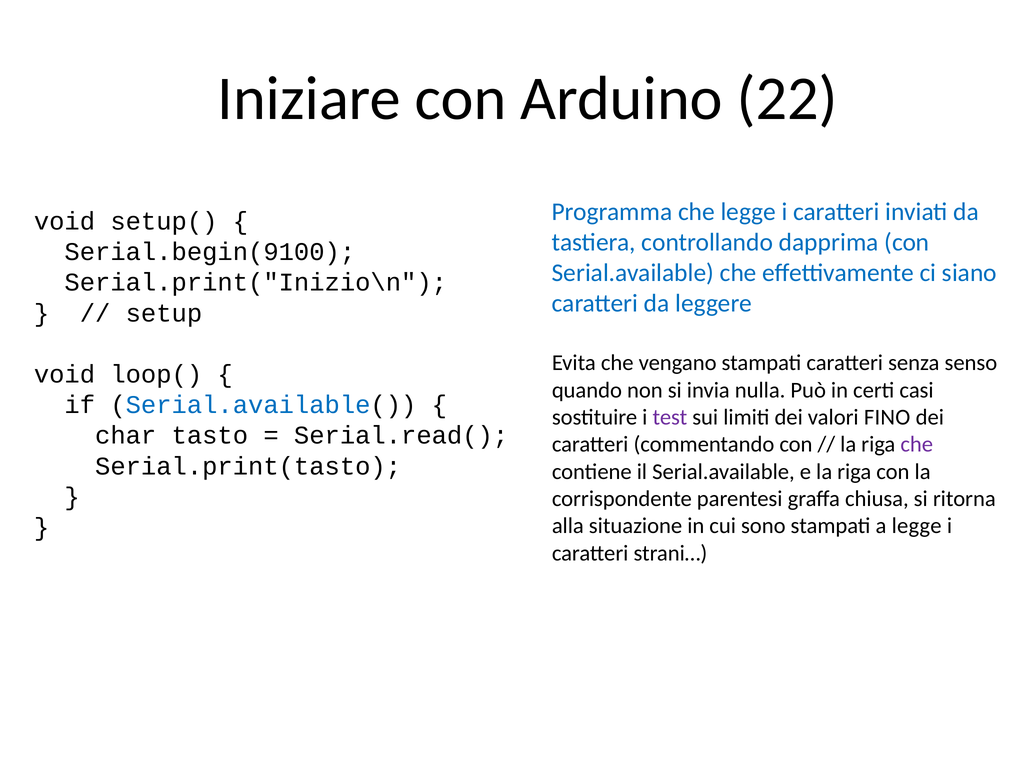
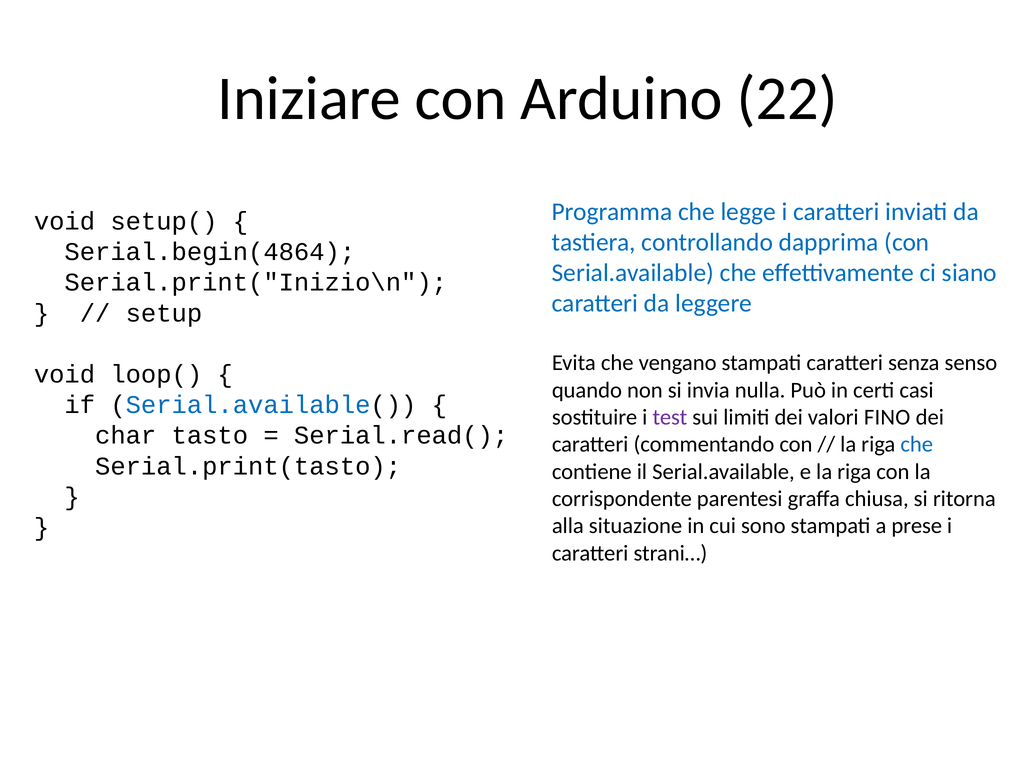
Serial.begin(9100: Serial.begin(9100 -> Serial.begin(4864 (210, 252)
che colour: purple -> blue (917, 444)
a legge: legge -> prese (917, 526)
